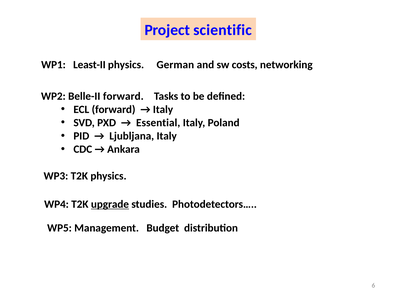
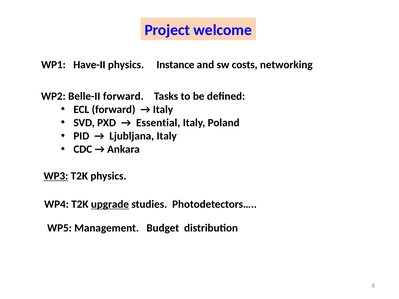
scientific: scientific -> welcome (223, 30)
Least-II: Least-II -> Have-II (89, 65)
German: German -> Instance (175, 65)
WP3 underline: none -> present (56, 176)
